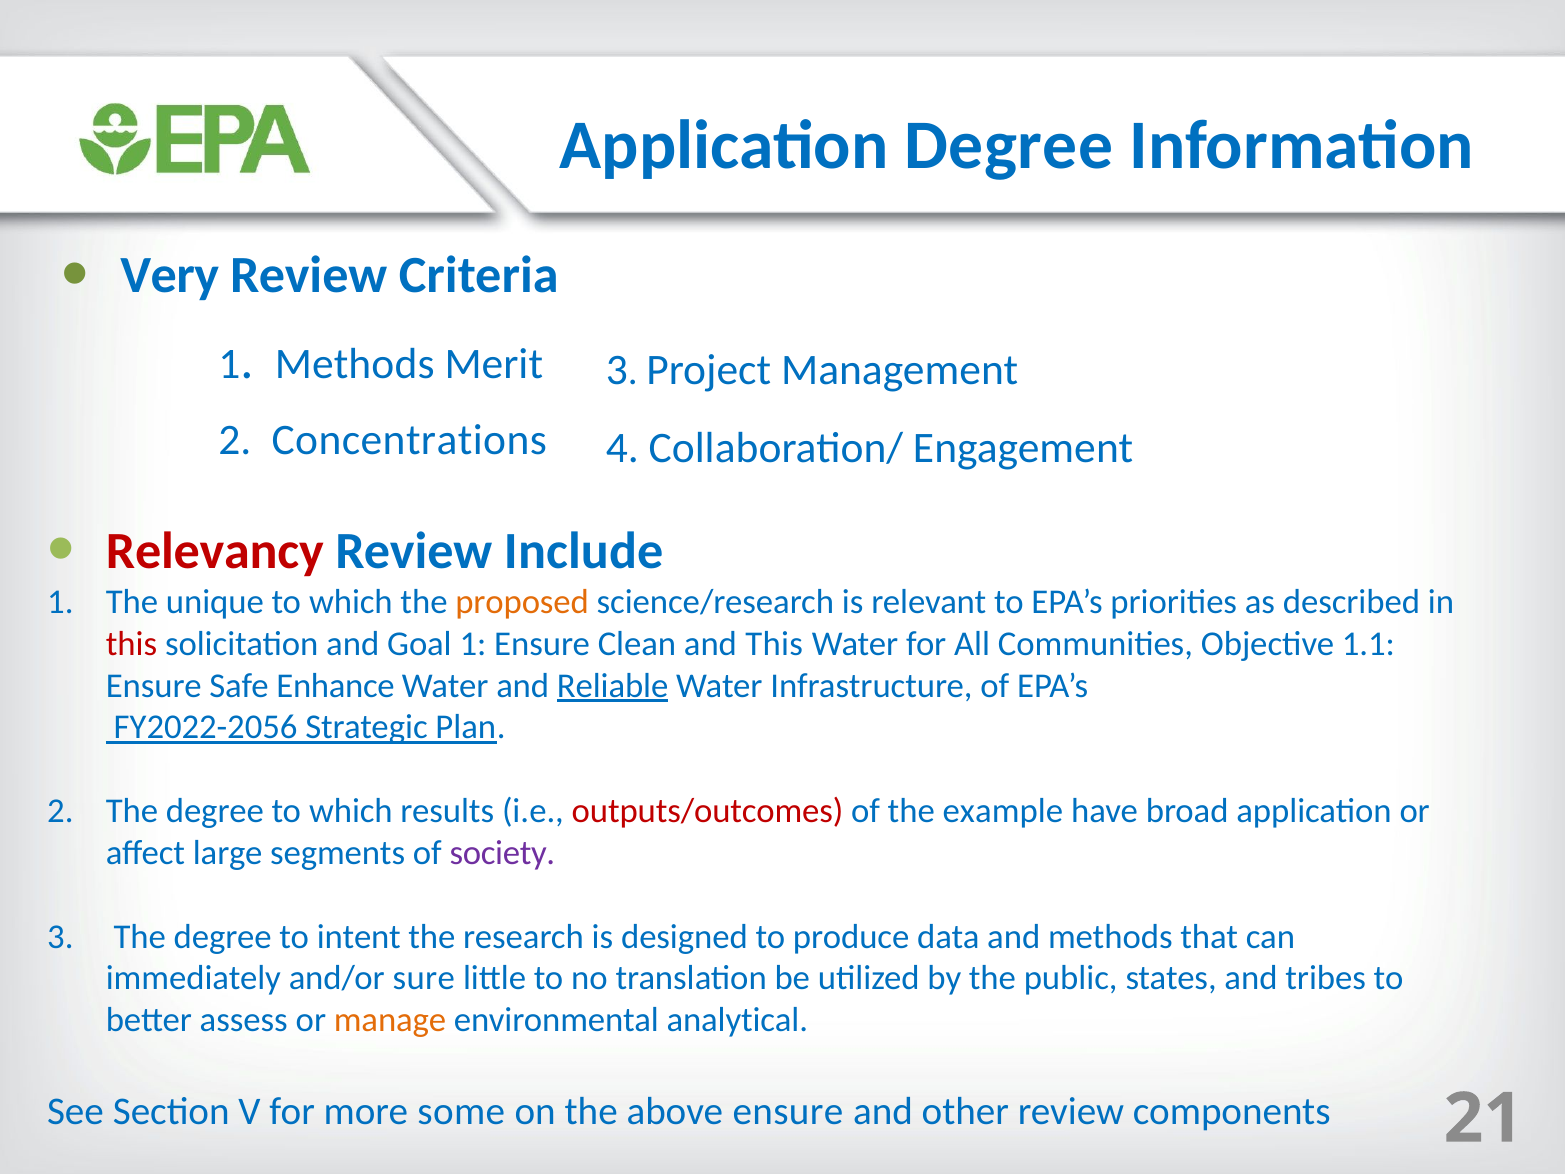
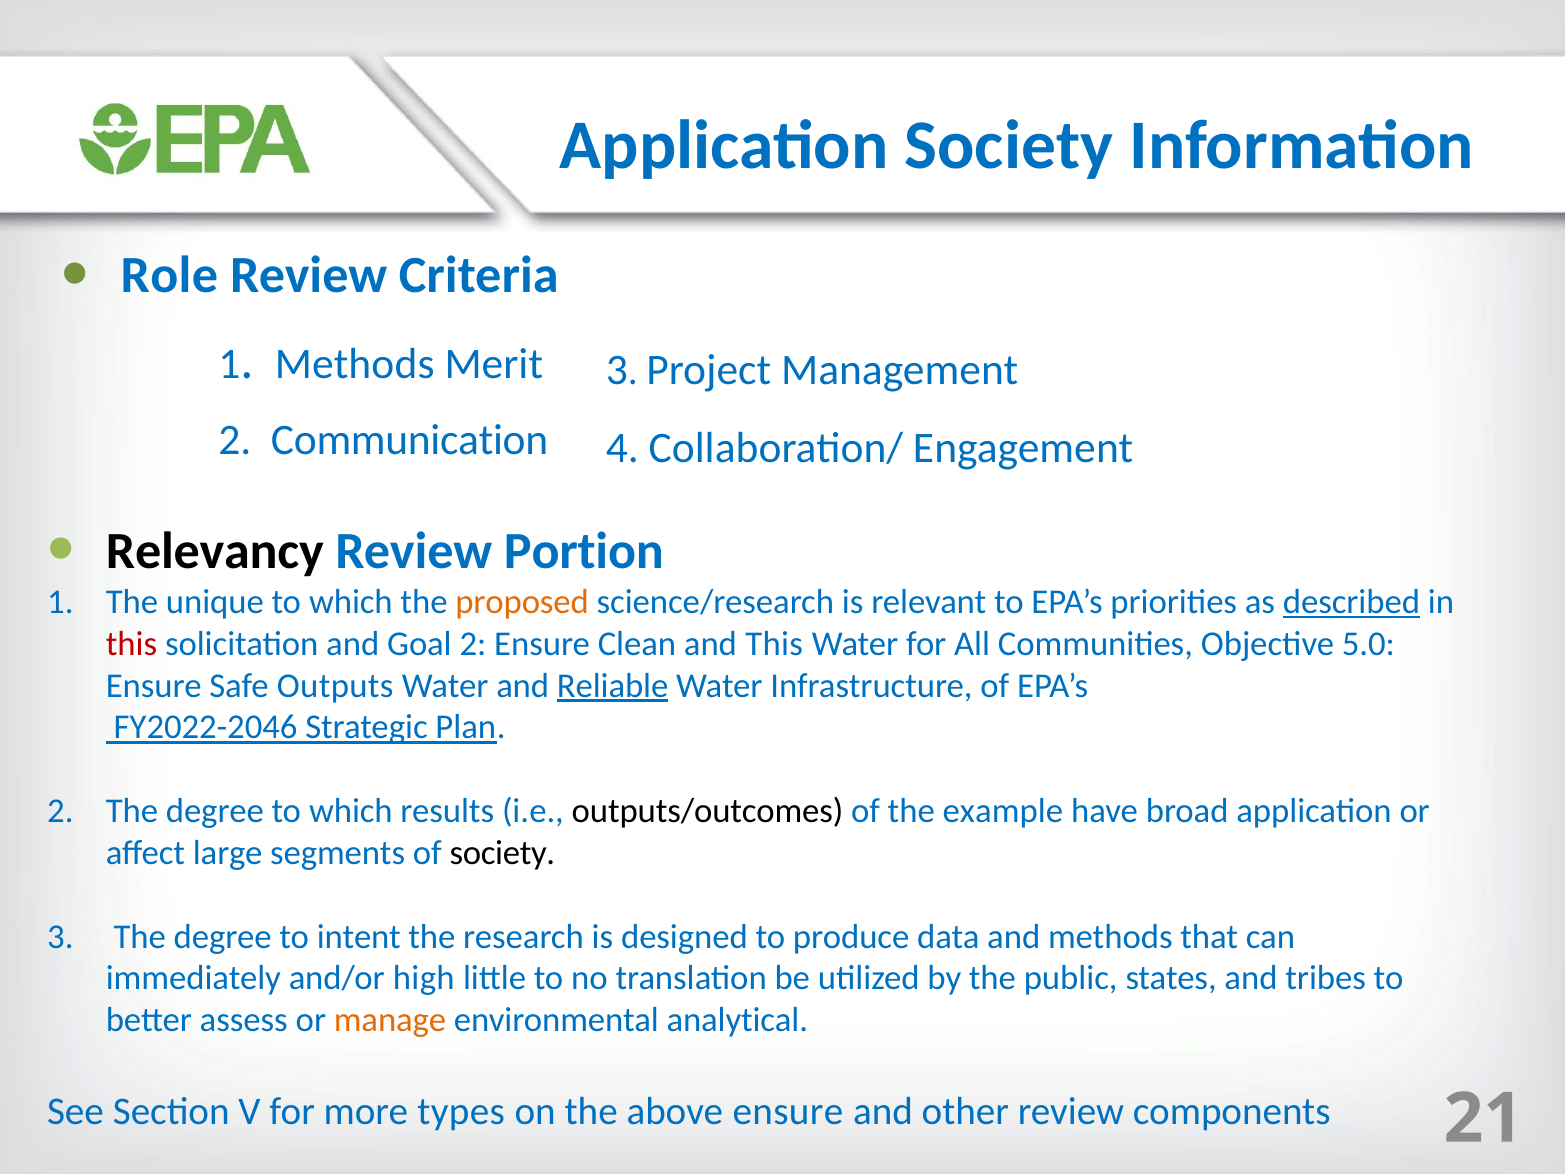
Application Degree: Degree -> Society (1009, 146)
Very: Very -> Role (169, 276)
Concentrations: Concentrations -> Communication (410, 440)
Relevancy colour: red -> black (215, 551)
Include: Include -> Portion (584, 551)
described underline: none -> present (1351, 602)
Goal 1: 1 -> 2 (473, 644)
1.1: 1.1 -> 5.0 (1368, 644)
Enhance: Enhance -> Outputs (335, 685)
FY2022-2056: FY2022-2056 -> FY2022-2046 (206, 727)
outputs/outcomes colour: red -> black (708, 811)
society colour: purple -> black (502, 853)
sure: sure -> high (424, 978)
some: some -> types (461, 1111)
